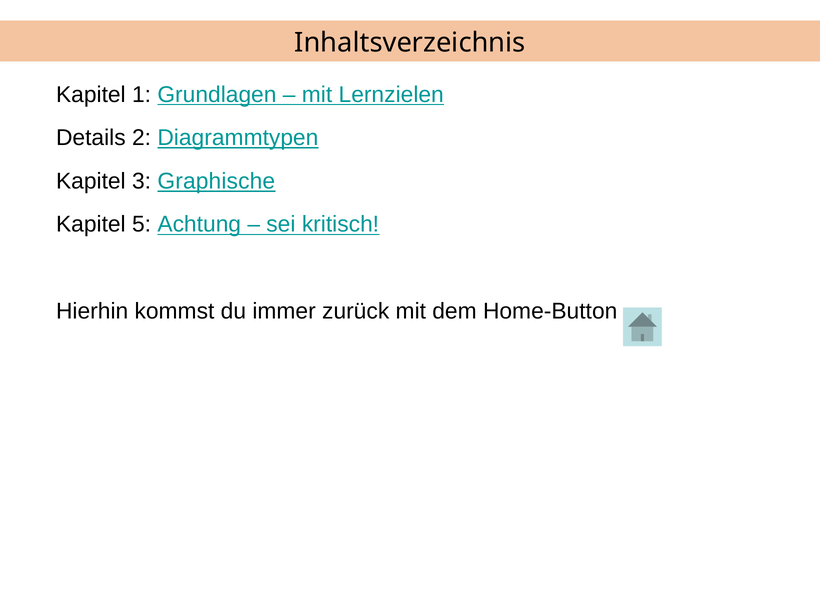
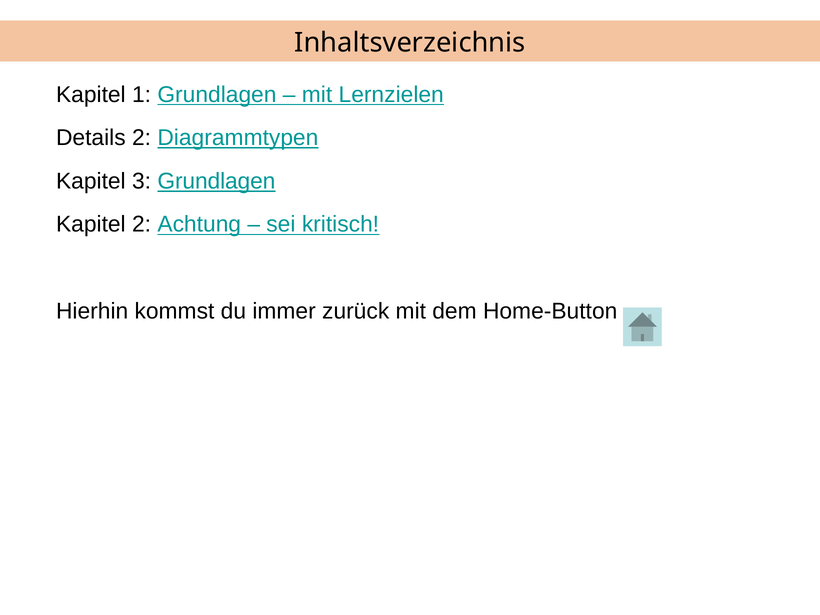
3 Graphische: Graphische -> Grundlagen (216, 181)
Kapitel 5: 5 -> 2 (142, 224)
